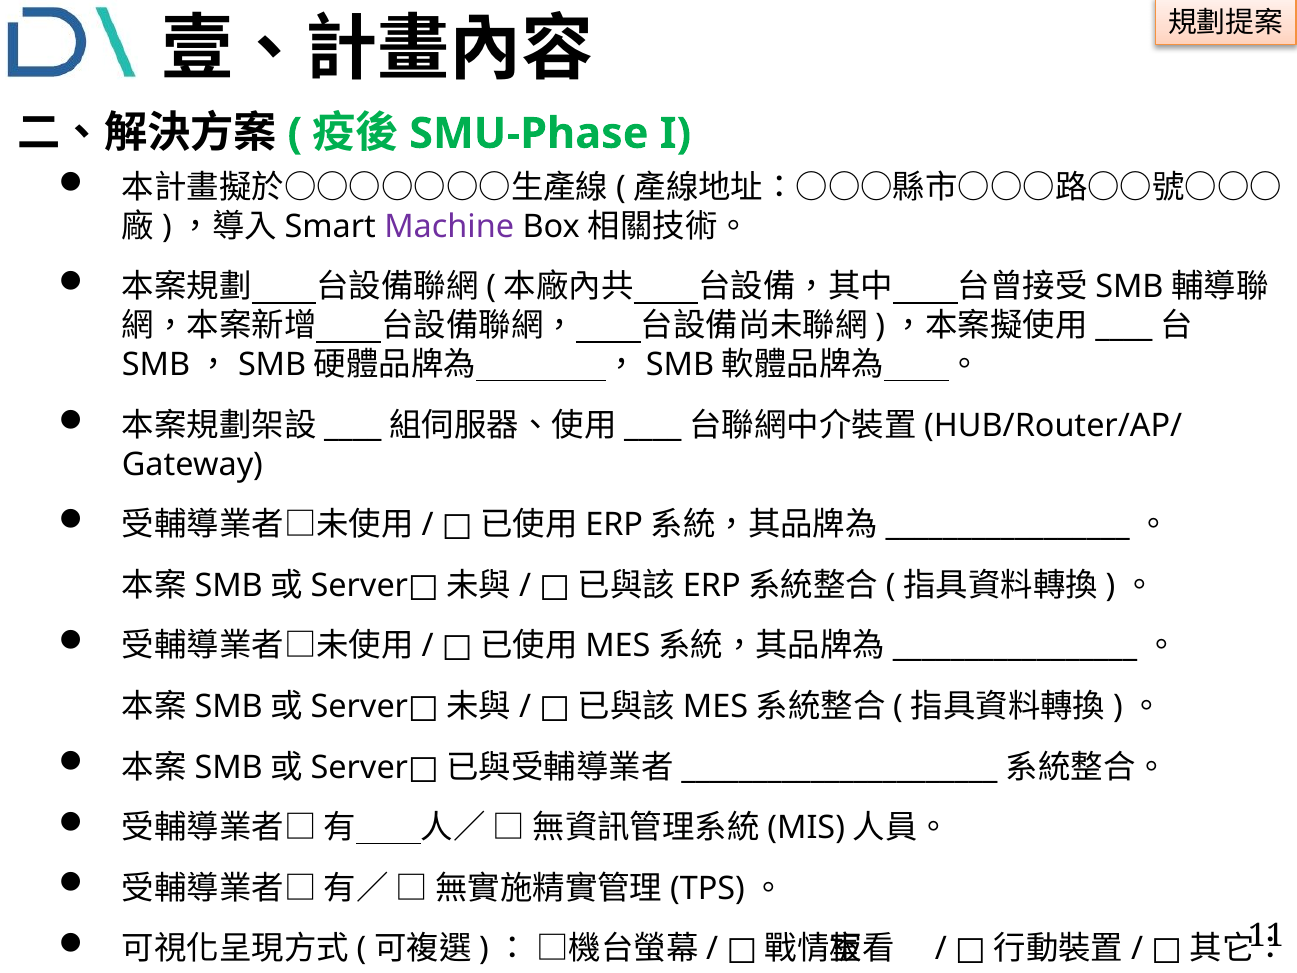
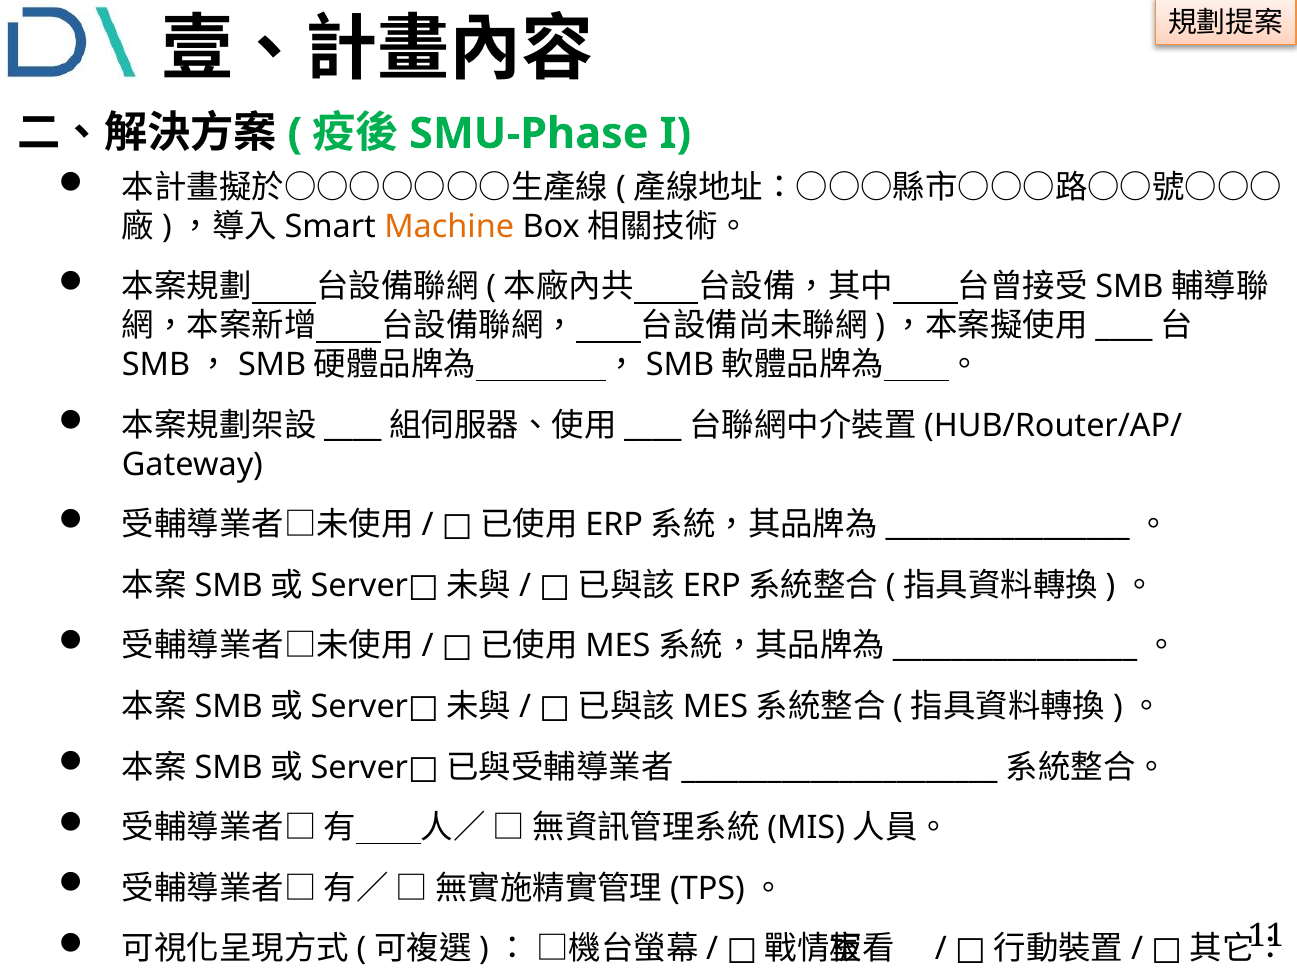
Machine colour: purple -> orange (449, 227)
